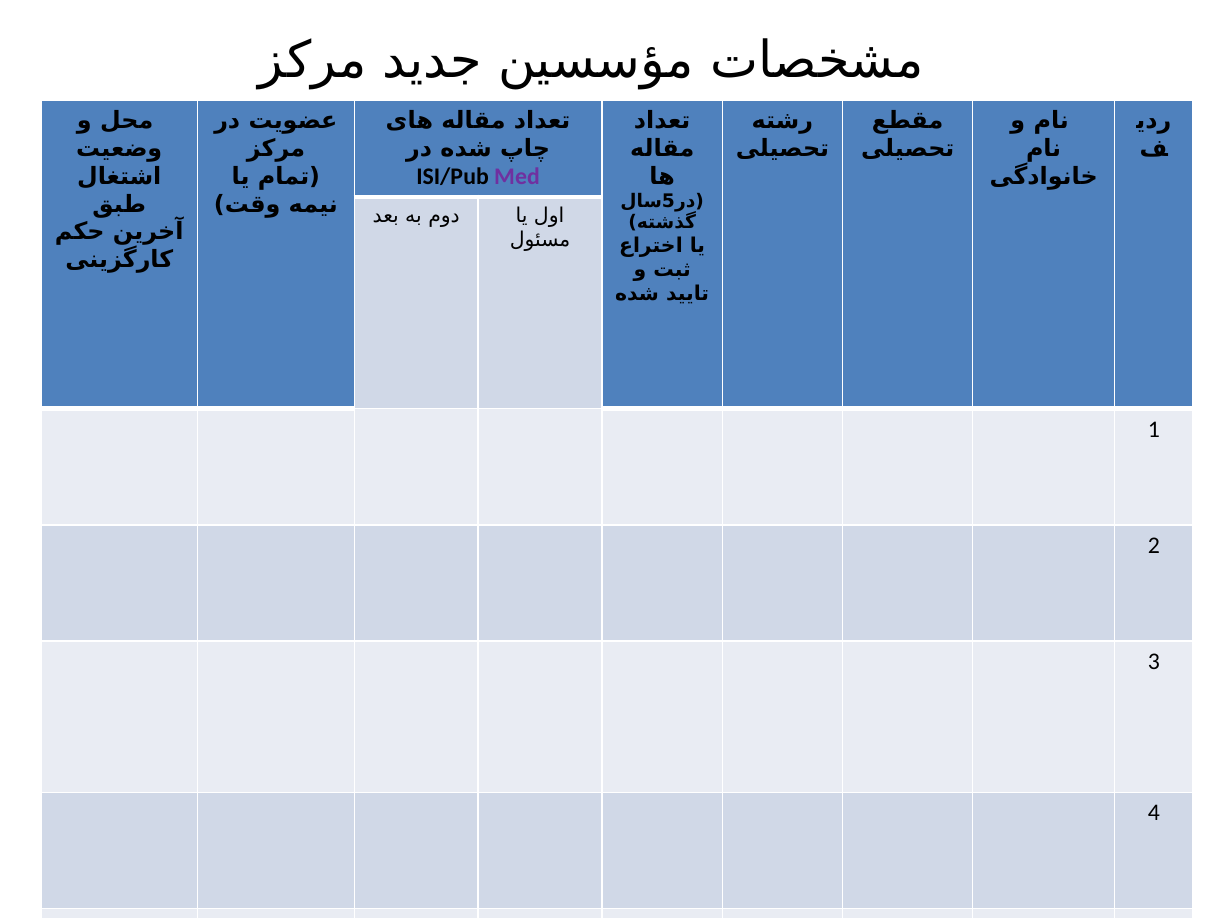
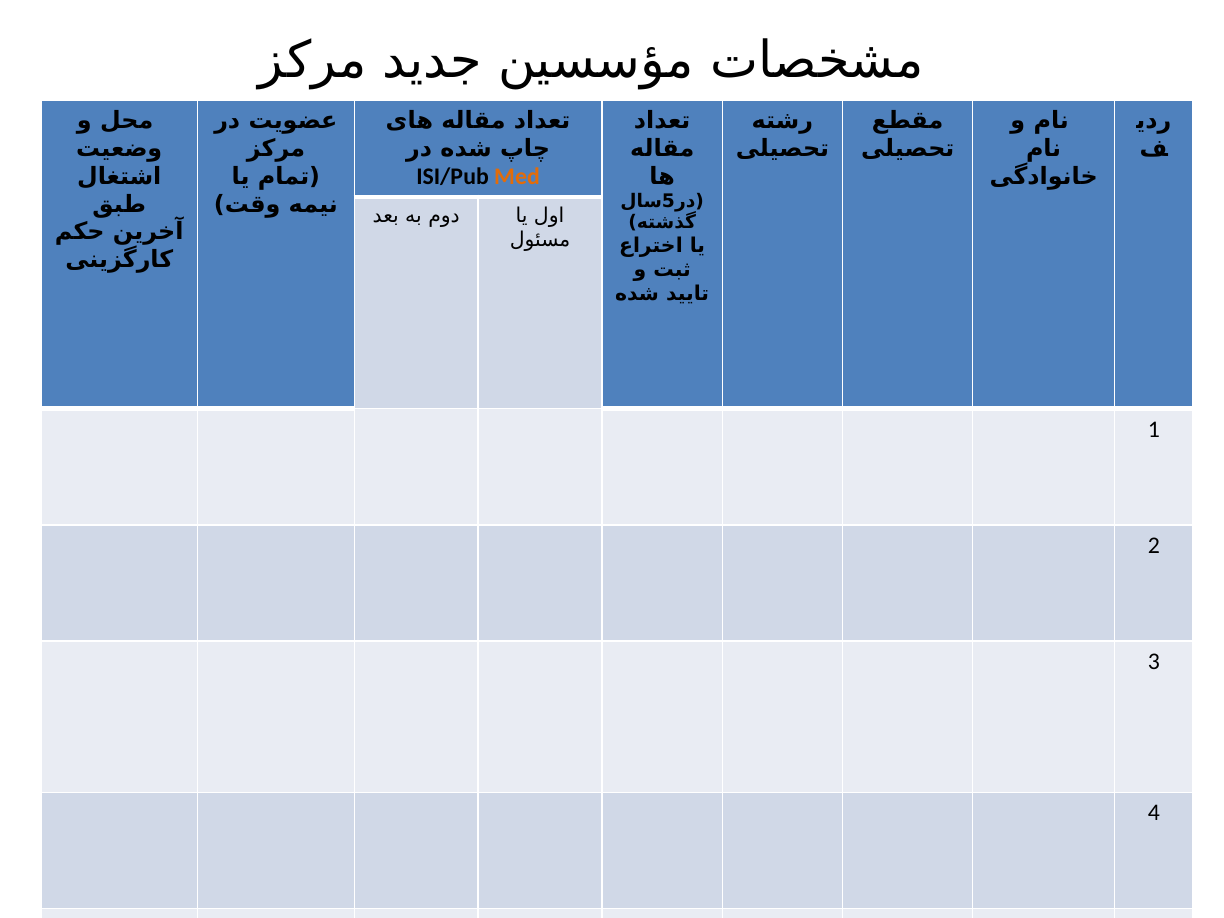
Med colour: purple -> orange (517, 177)
